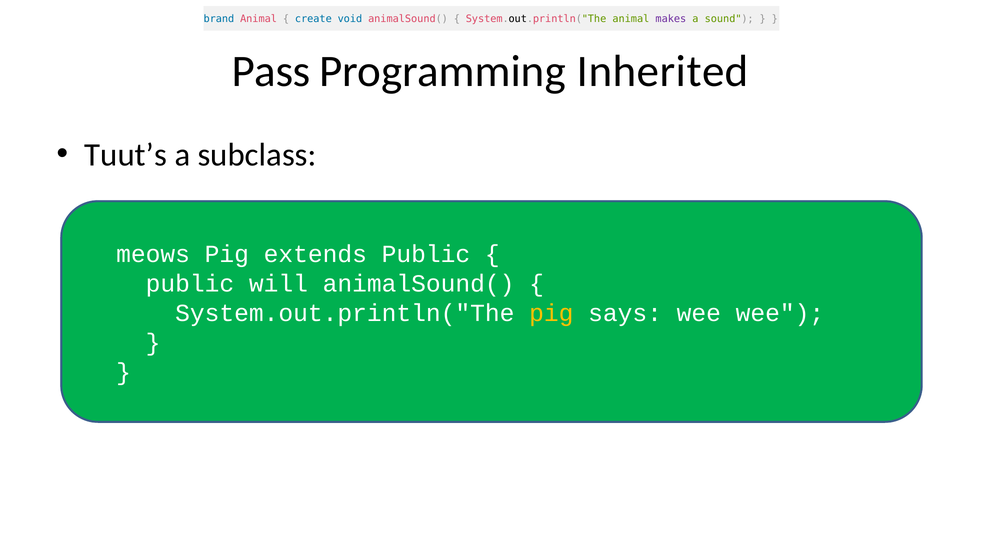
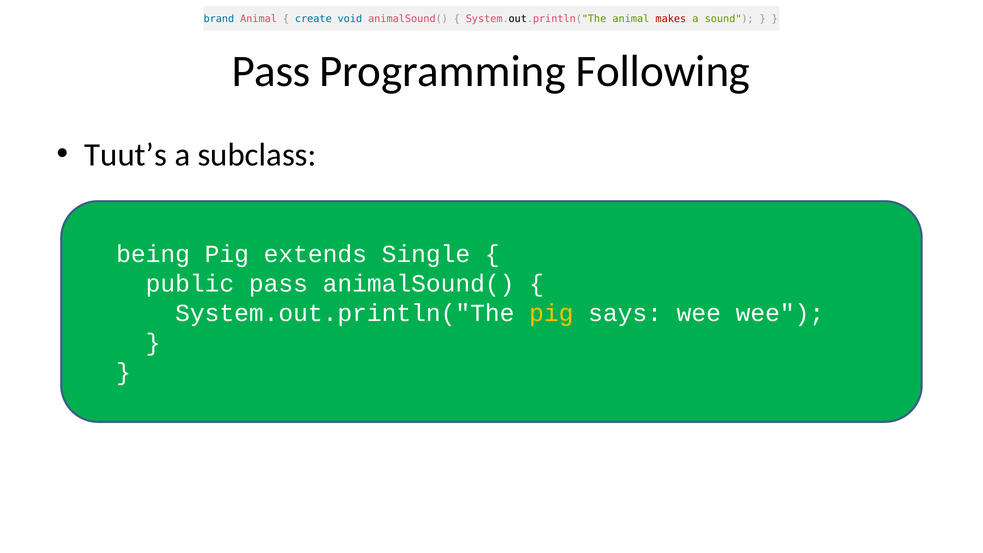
makes colour: purple -> red (671, 19)
Inherited: Inherited -> Following (663, 71)
meows: meows -> being (153, 254)
extends Public: Public -> Single (426, 254)
public will: will -> pass (278, 284)
